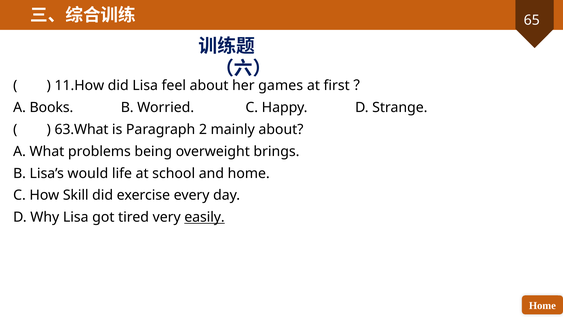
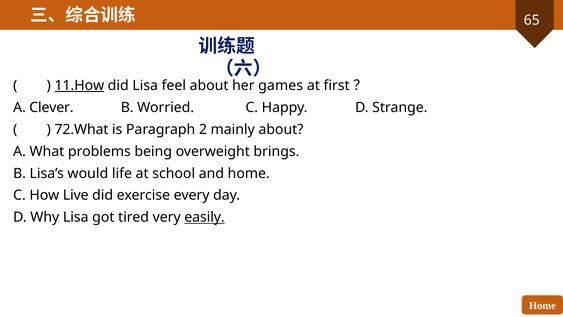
11.How underline: none -> present (79, 85)
Books: Books -> Clever (51, 107)
63.What: 63.What -> 72.What (81, 129)
Skill: Skill -> Live (76, 195)
